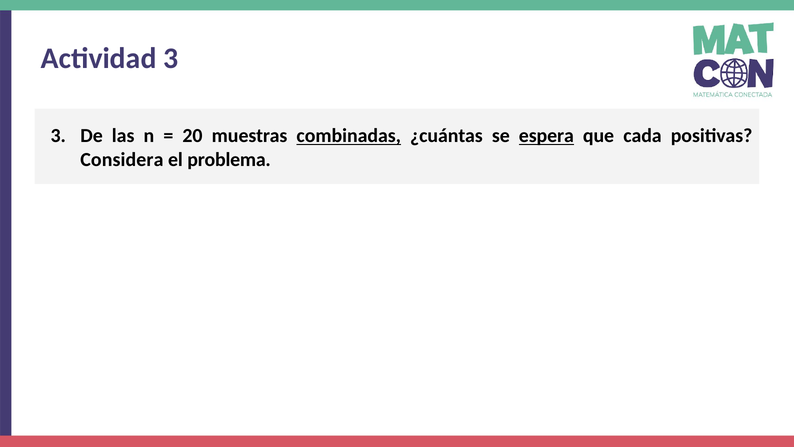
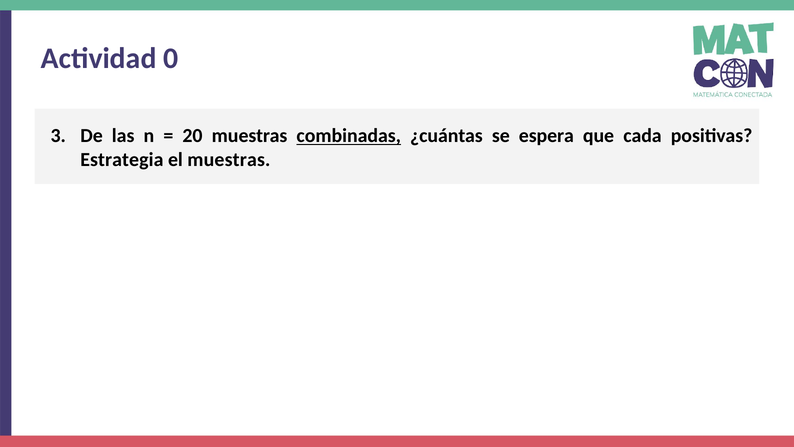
Actividad 3: 3 -> 0 (171, 58)
espera underline: present -> none (546, 136)
Considera: Considera -> Estrategia (122, 160)
el problema: problema -> muestras (229, 160)
